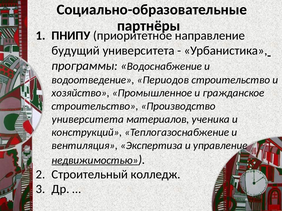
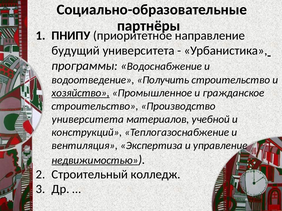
Периодов: Периодов -> Получить (163, 80)
хозяйство underline: none -> present (81, 93)
ученика: ученика -> учебной (211, 120)
